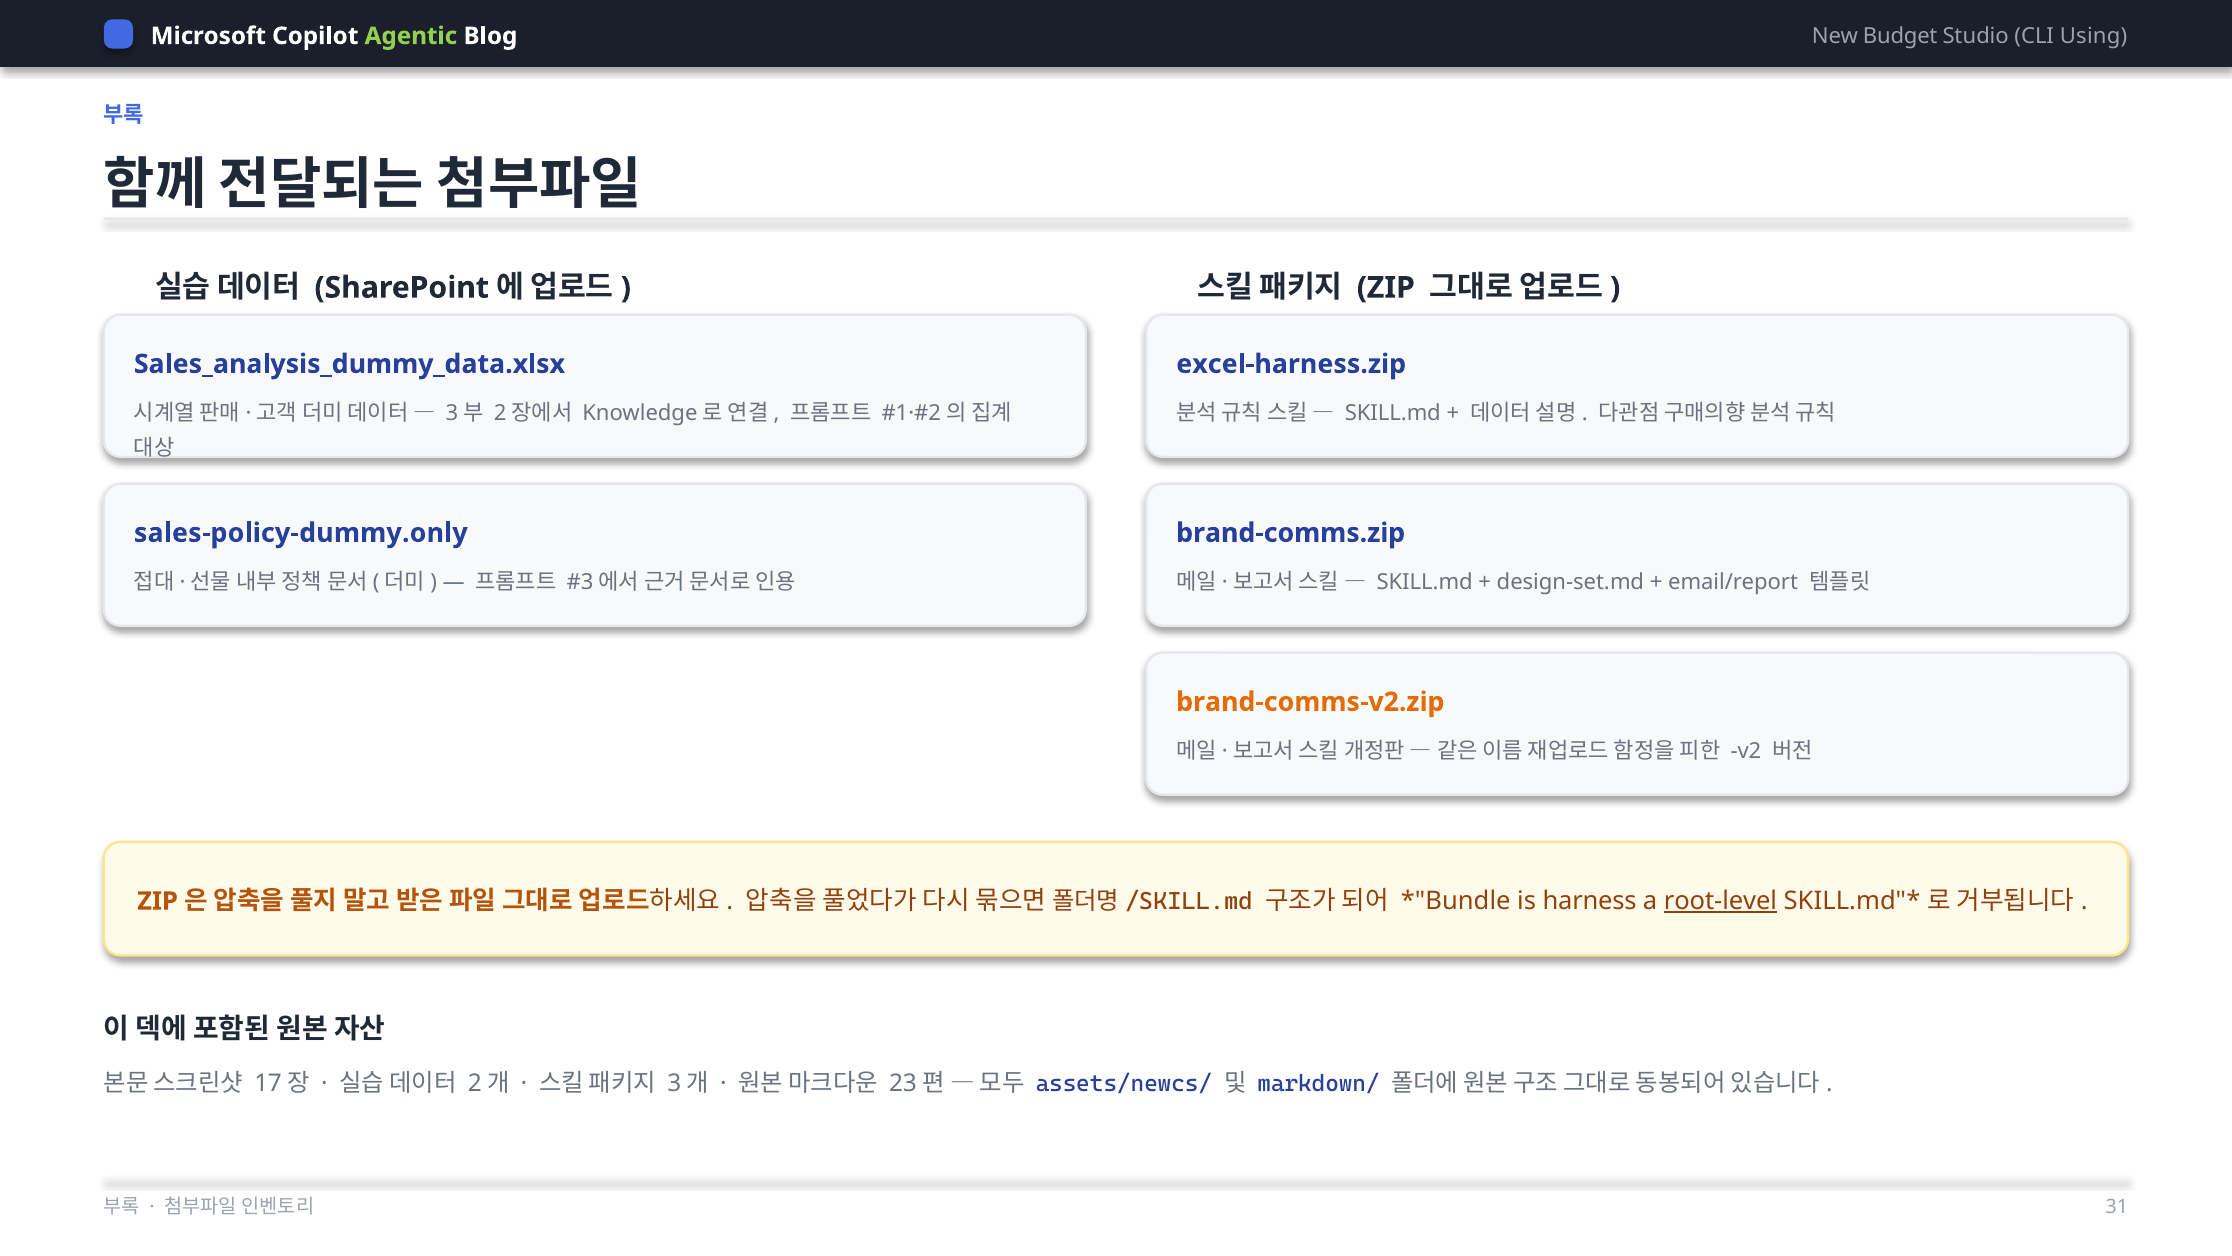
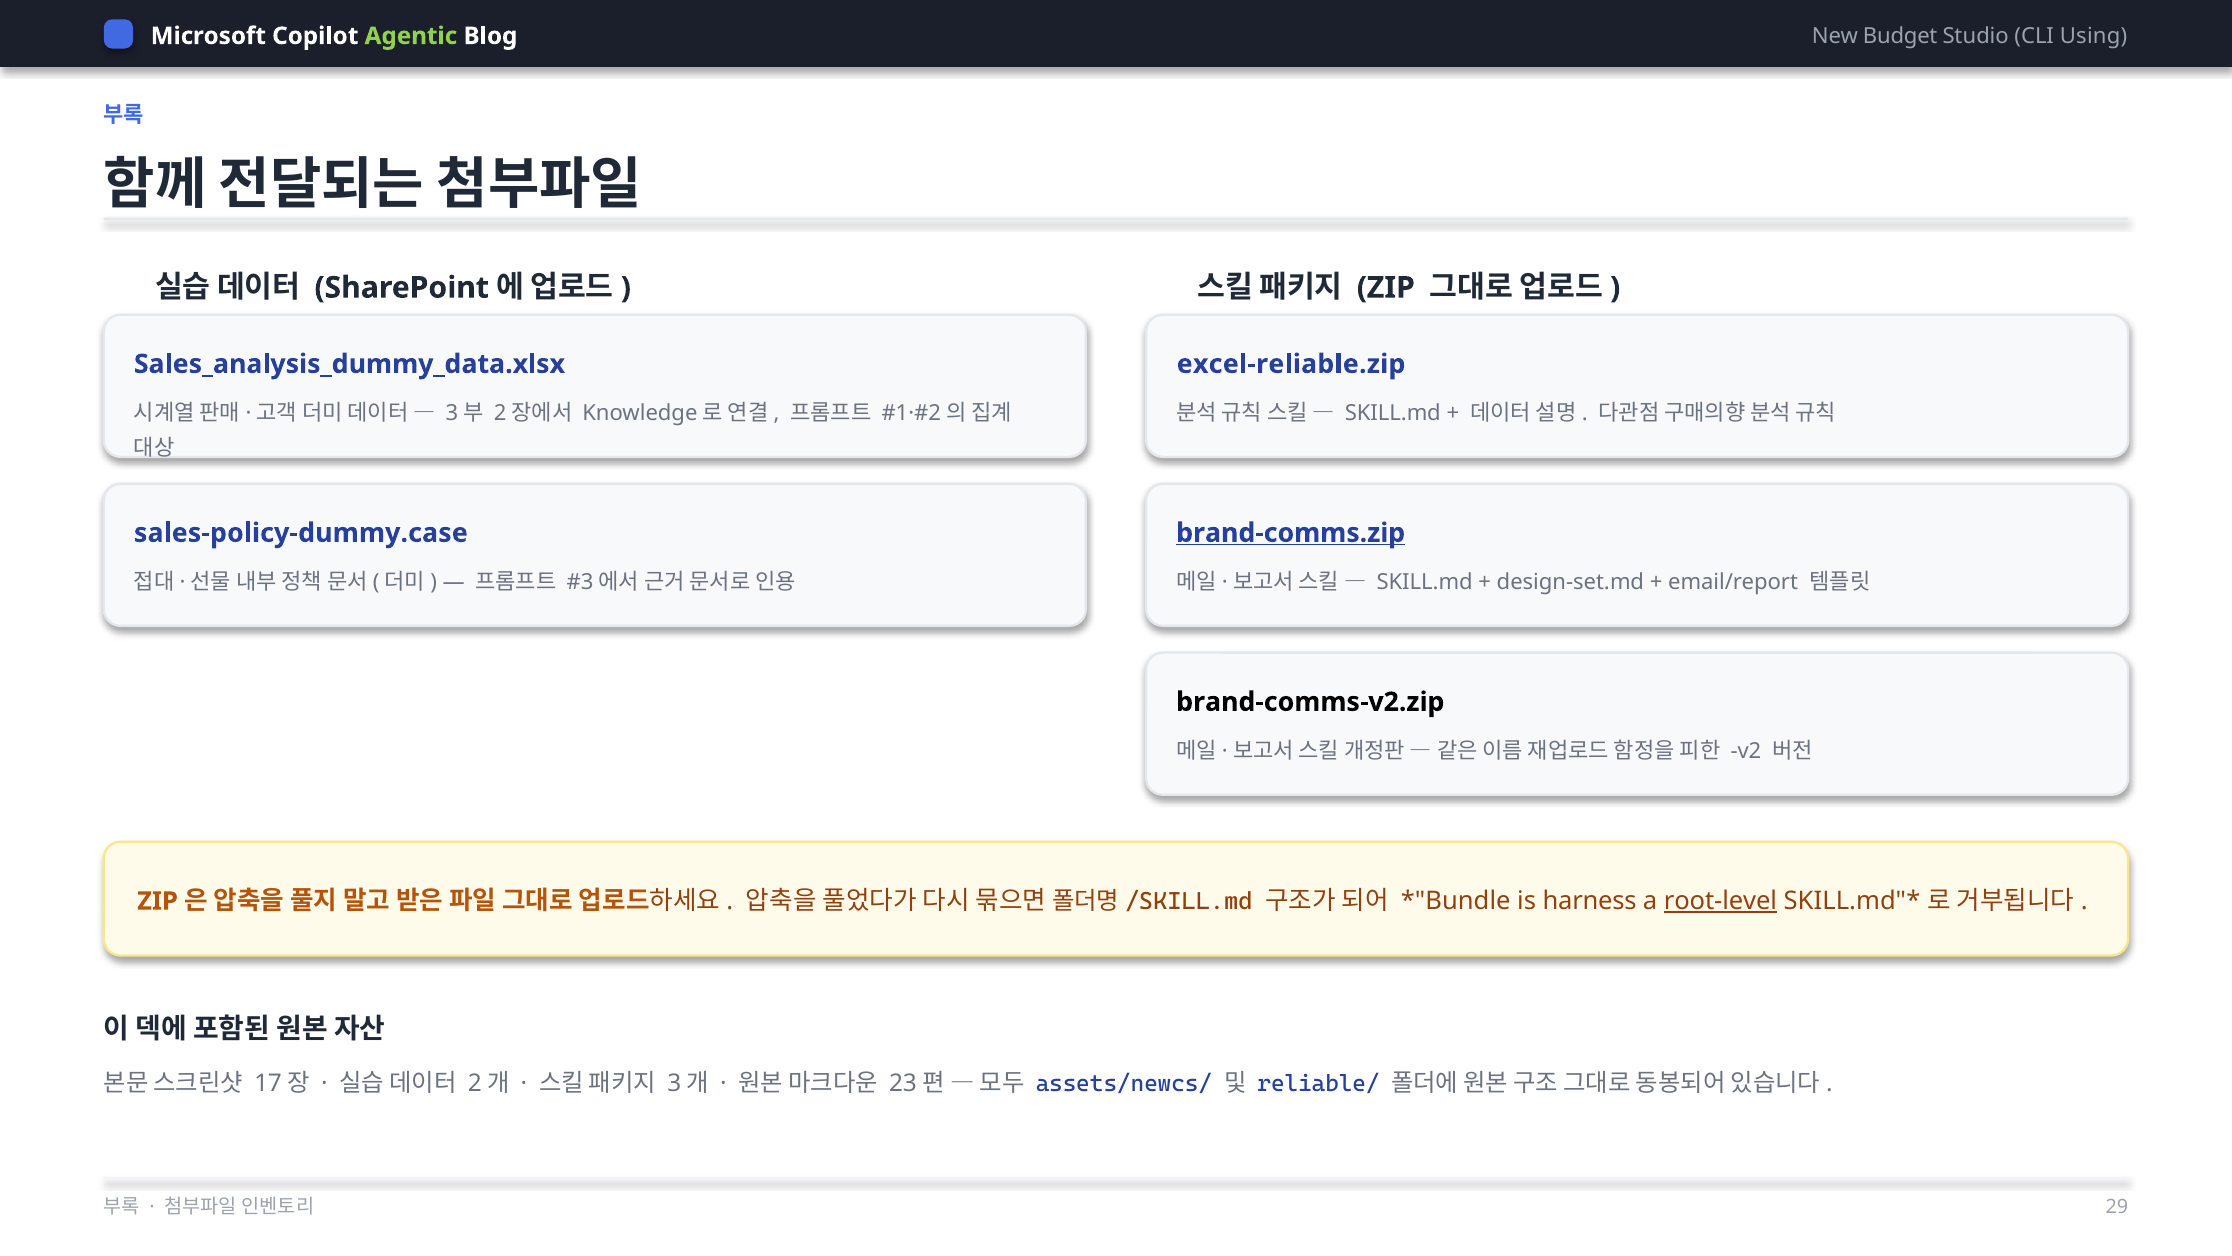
excel-harness.zip: excel-harness.zip -> excel-reliable.zip (1291, 364)
sales-policy-dummy.only: sales-policy-dummy.only -> sales-policy-dummy.case (301, 533)
brand-comms.zip underline: none -> present (1291, 533)
brand-comms-v2.zip colour: orange -> black (1310, 702)
markdown/: markdown/ -> reliable/ (1319, 1084)
31: 31 -> 29 (2117, 1207)
